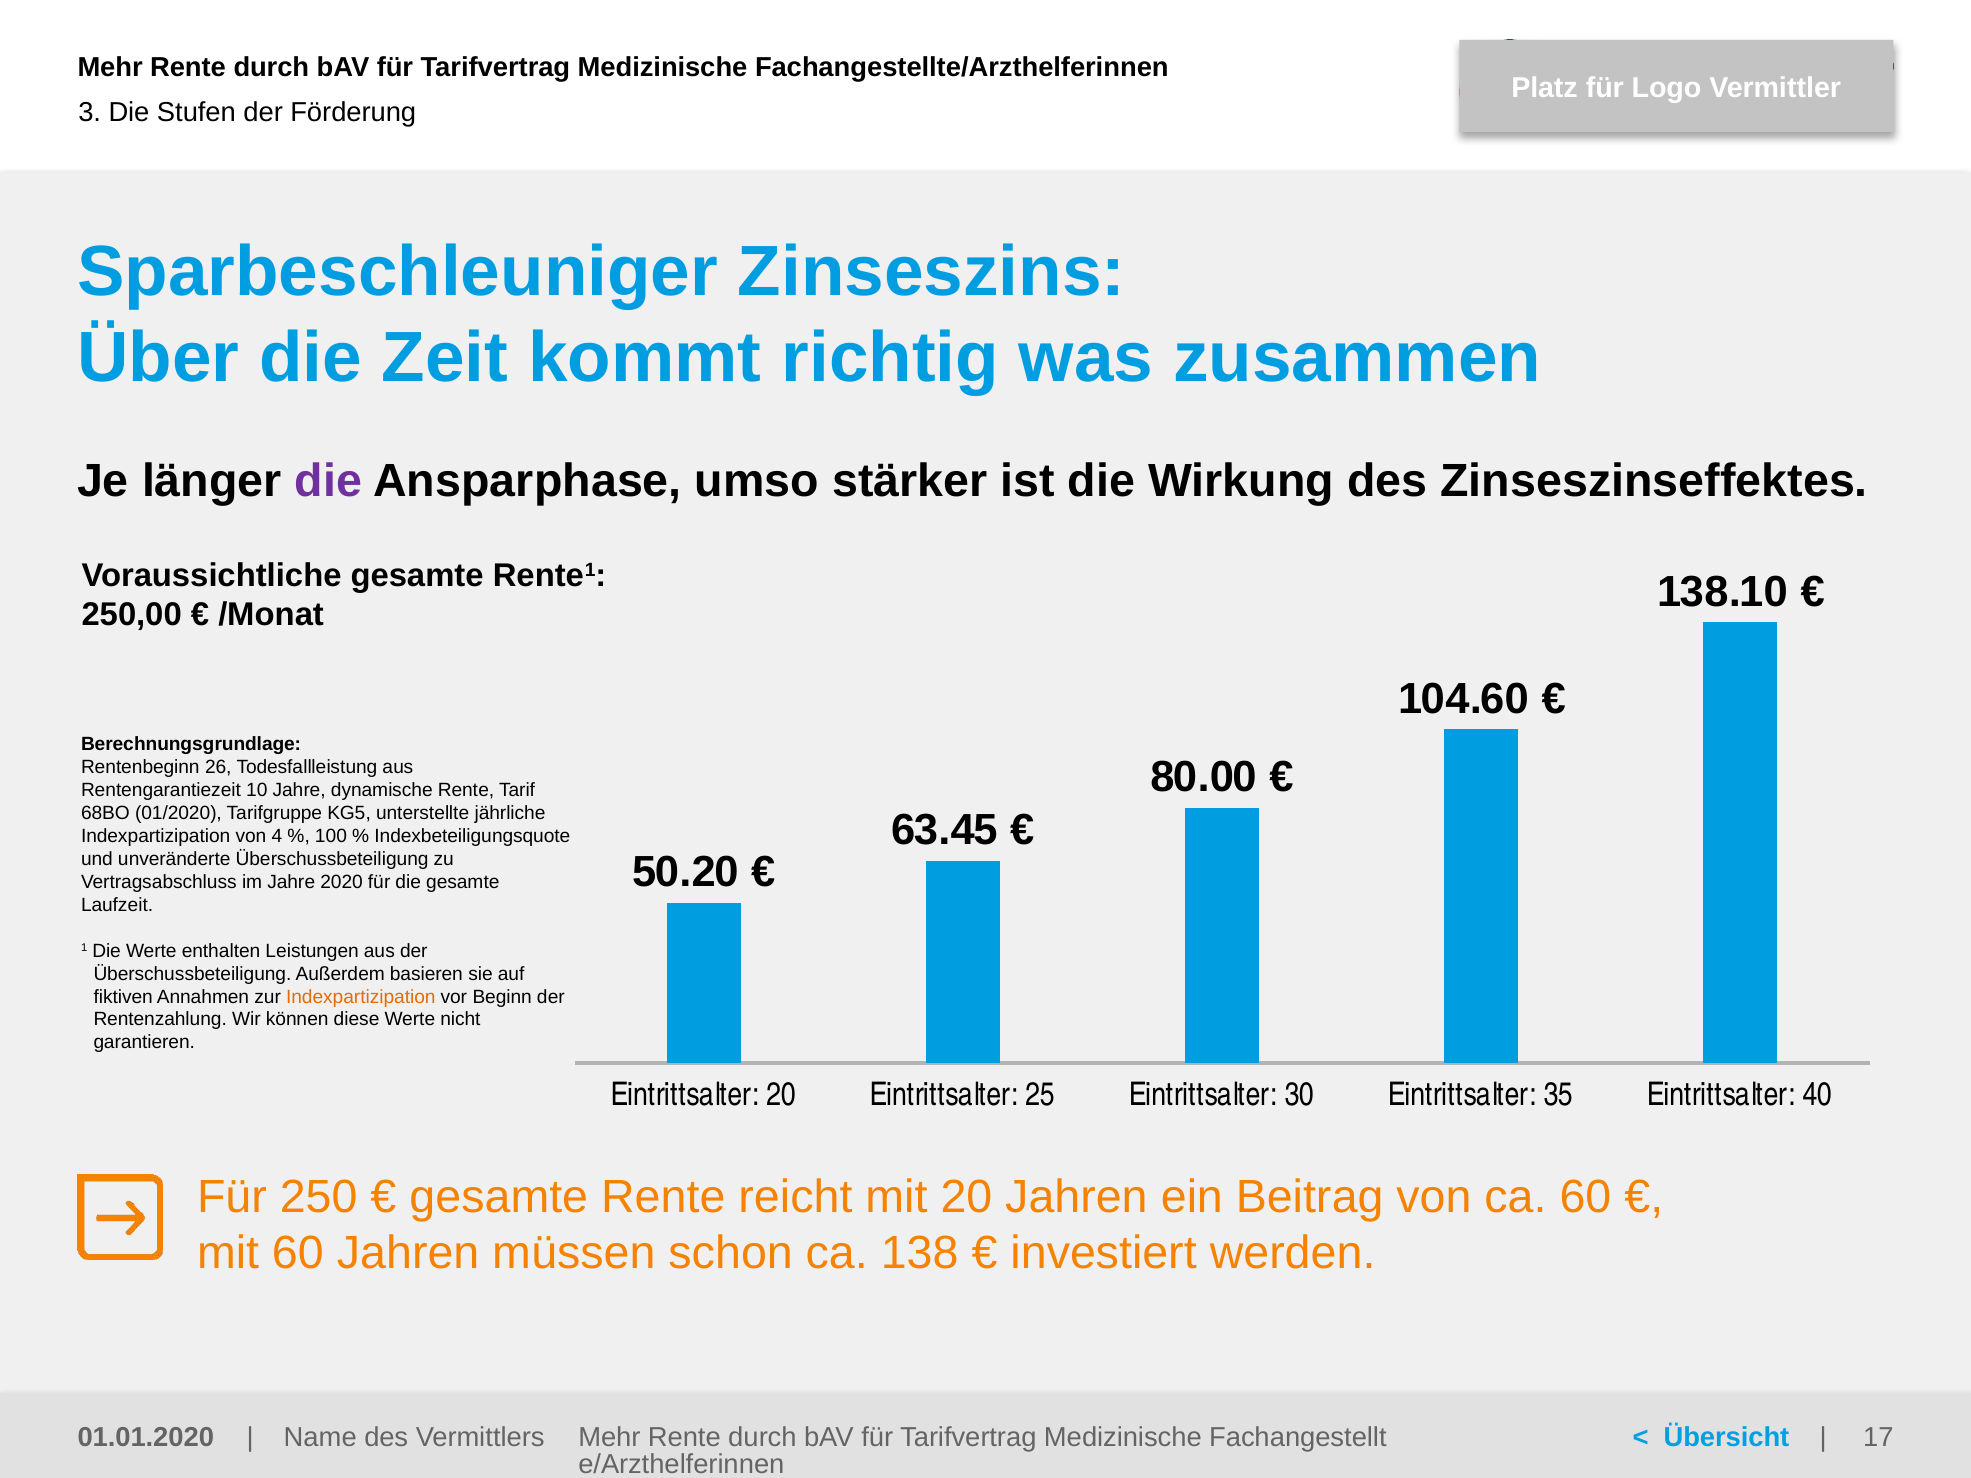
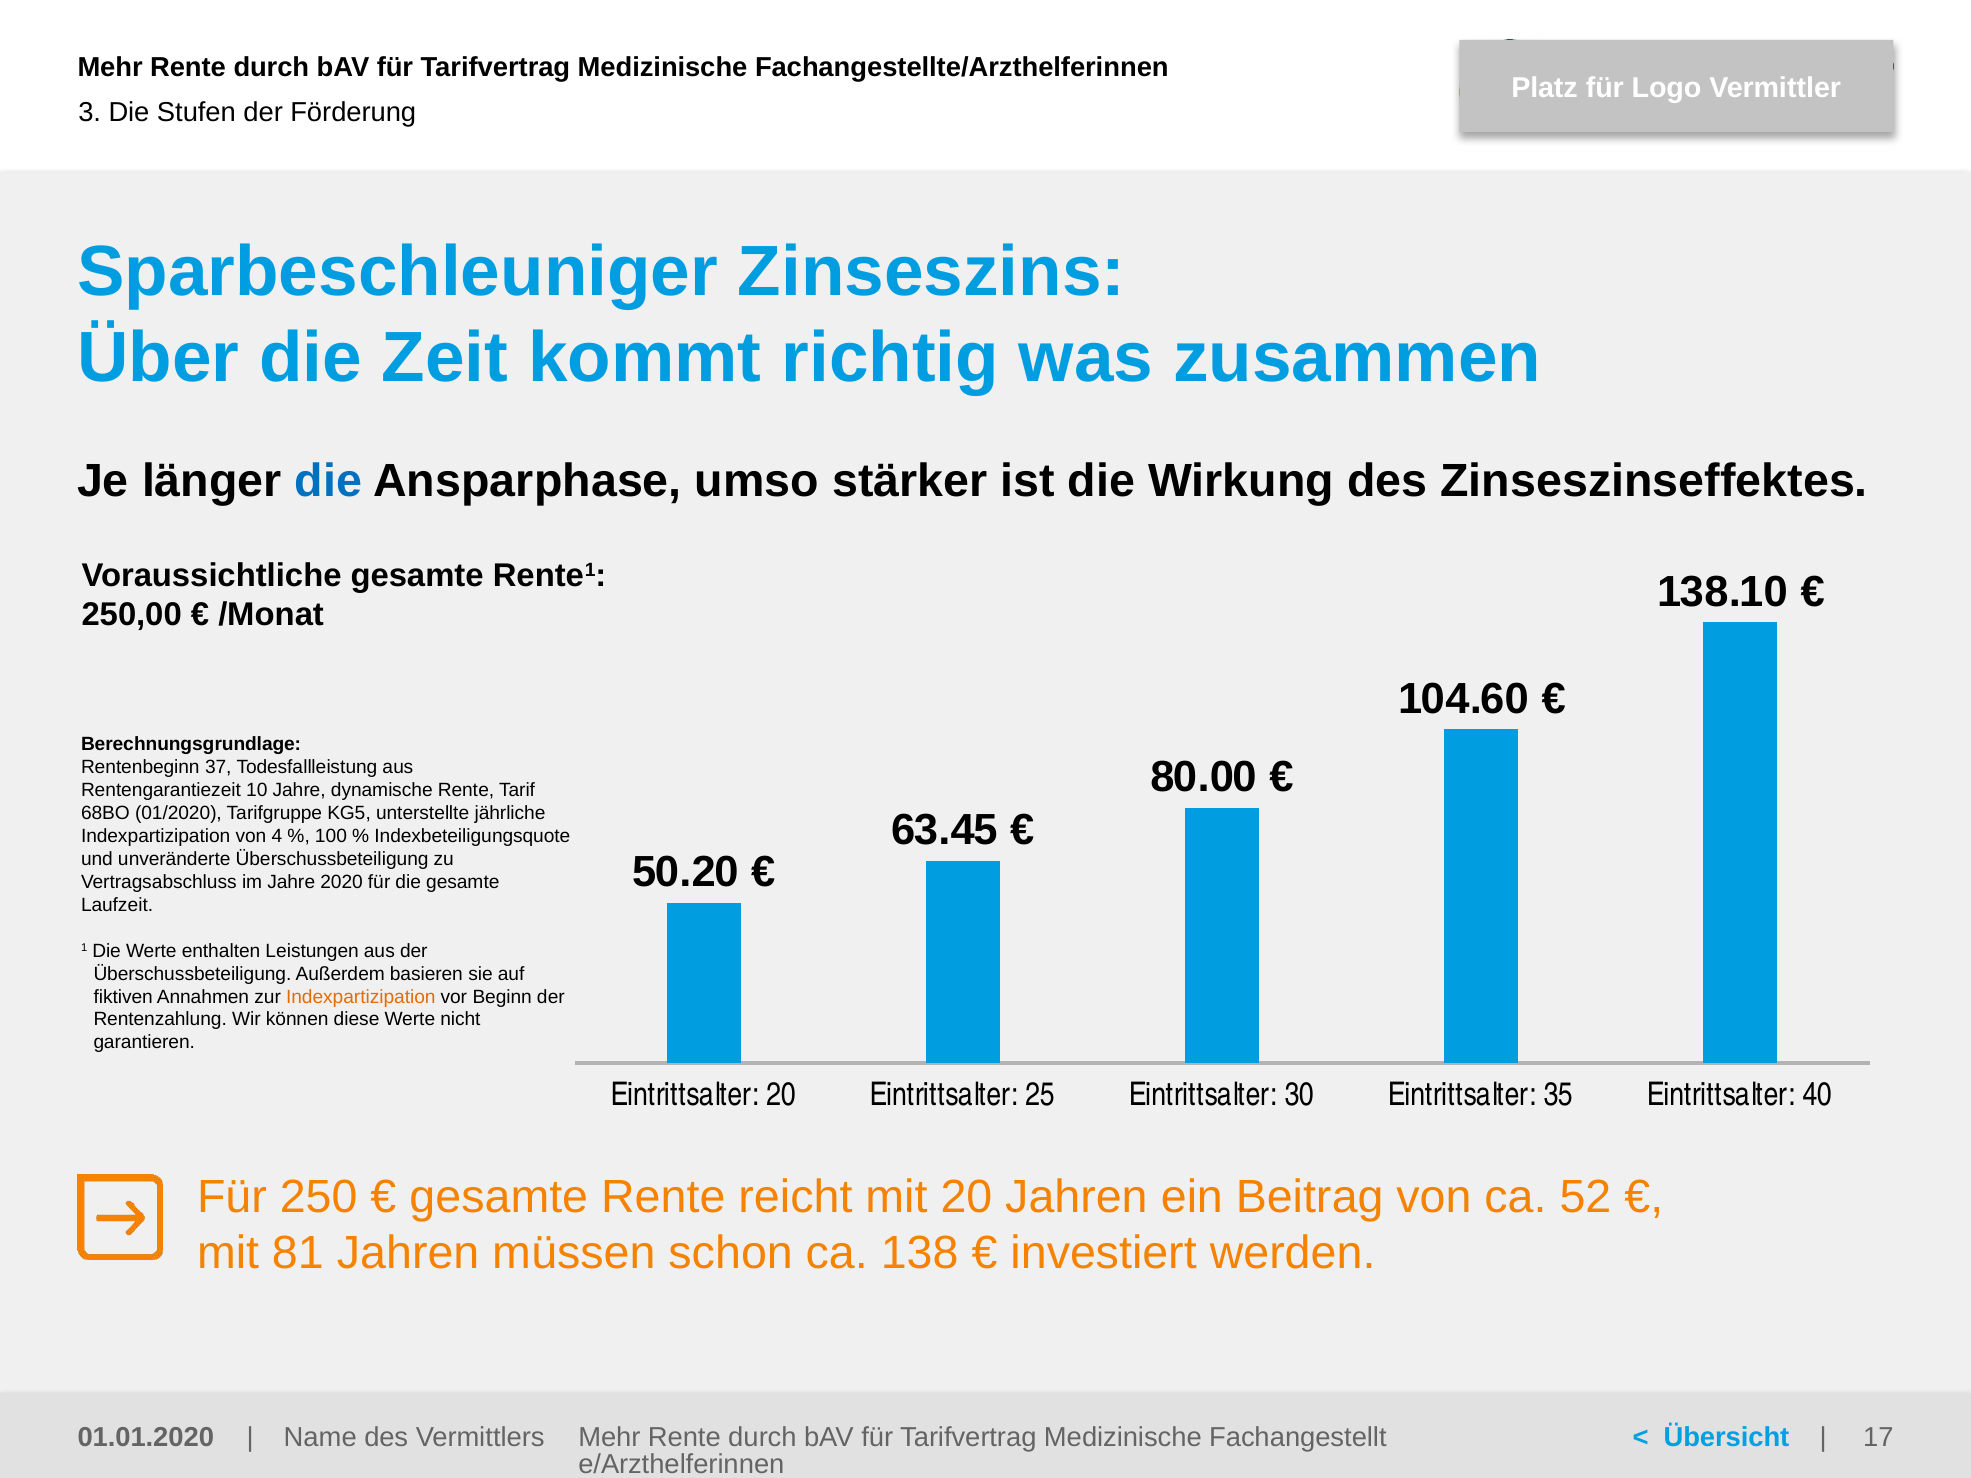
die colour: purple -> blue (328, 481)
26: 26 -> 37 (218, 767)
ca 60: 60 -> 52 (1585, 1197)
mit 60: 60 -> 81 (298, 1253)
